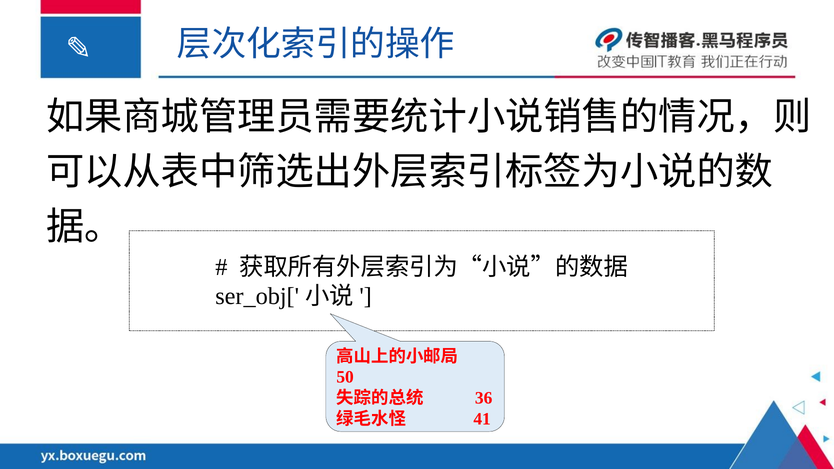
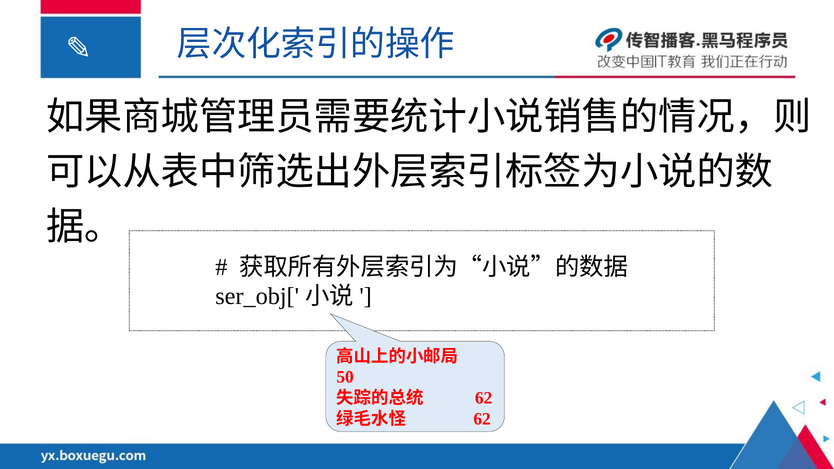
36: 36 -> 62 (484, 398)
41: 41 -> 62 (482, 419)
